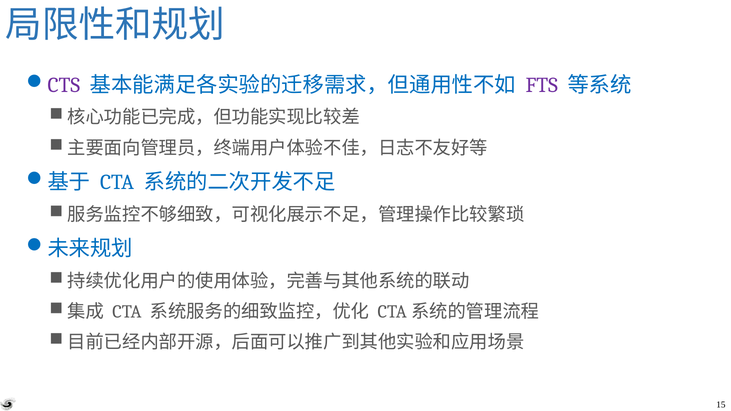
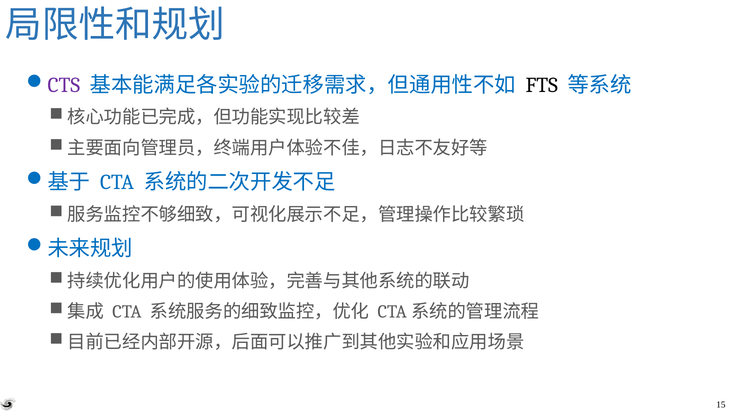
FTS colour: purple -> black (542, 85)
